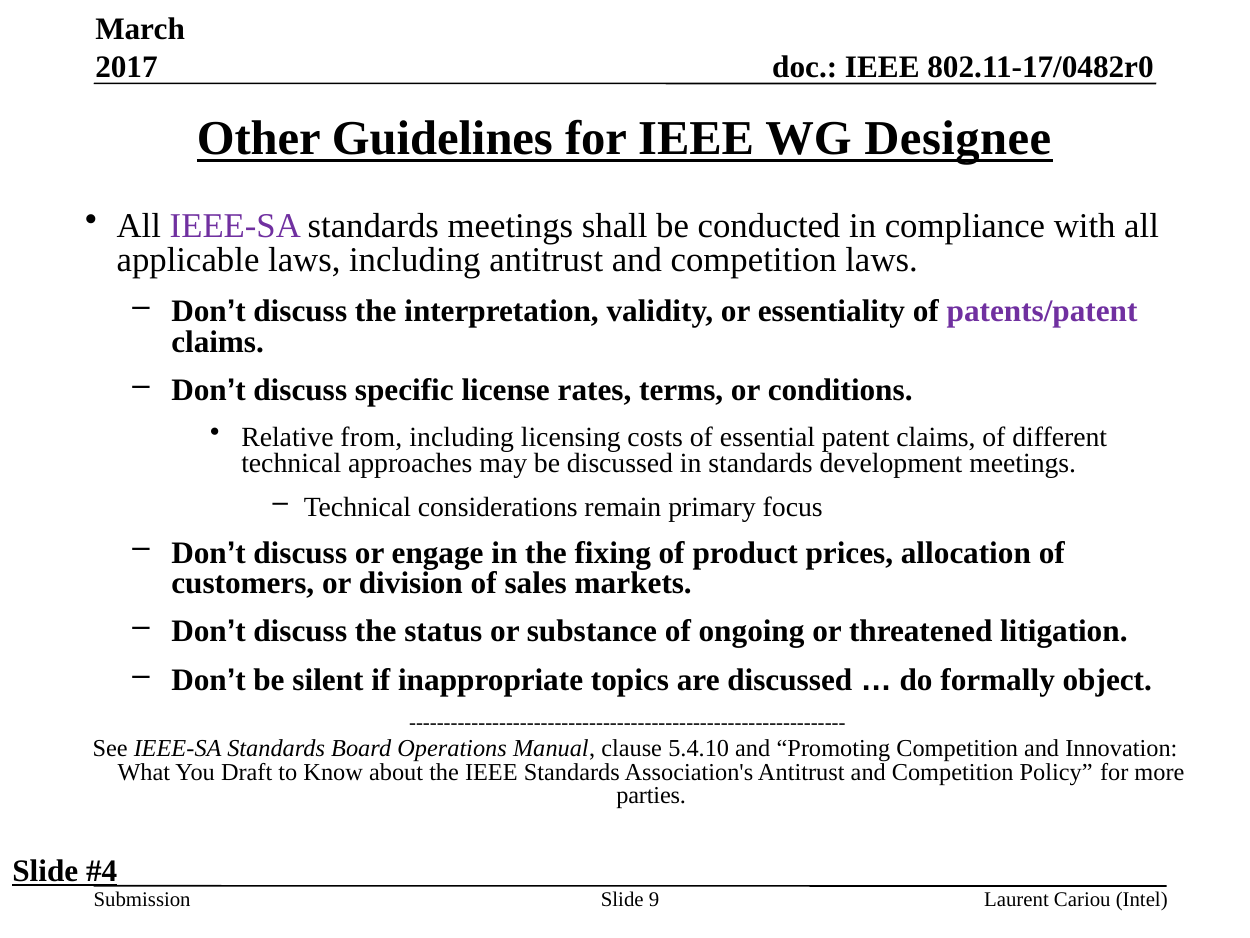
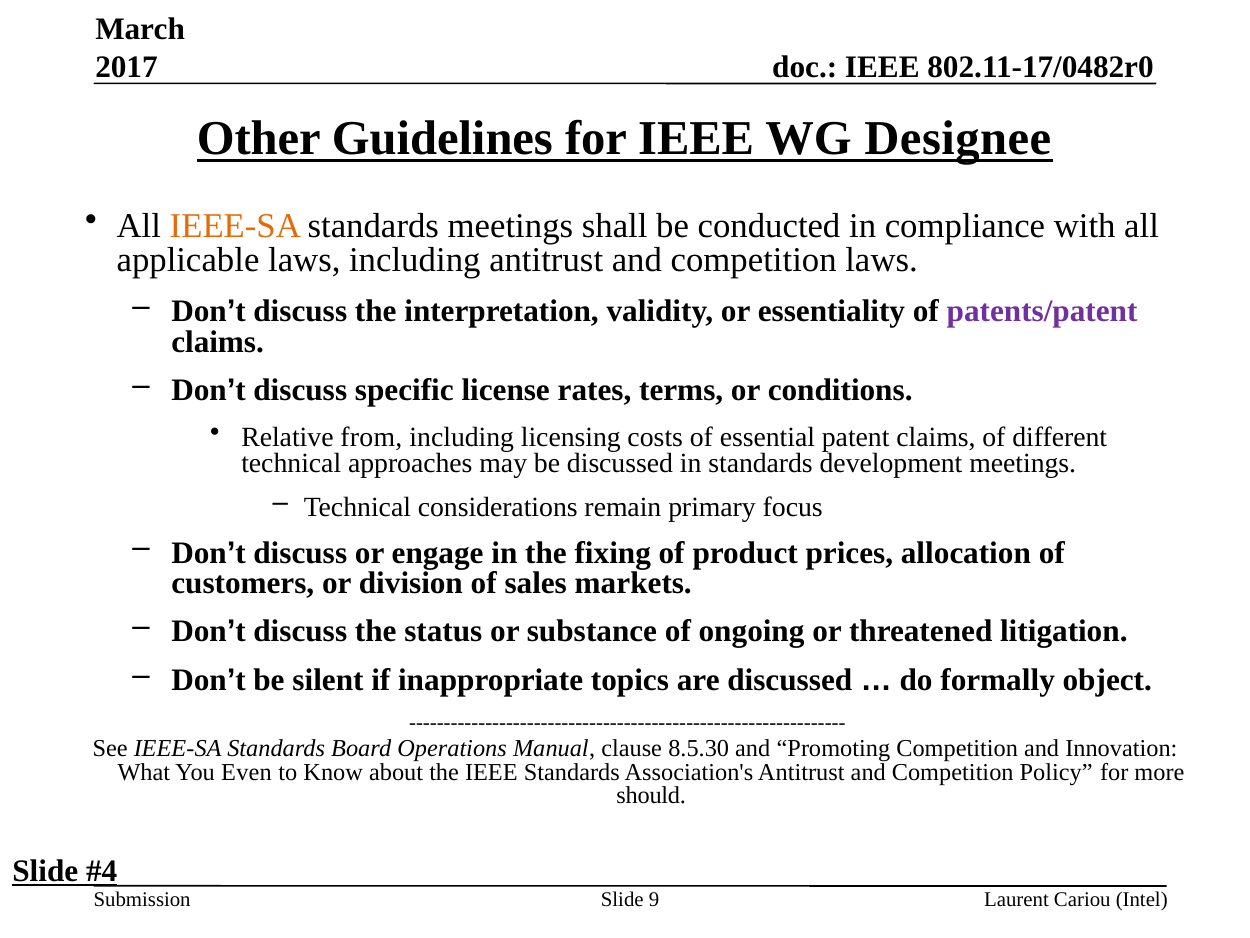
IEEE-SA colour: purple -> orange (235, 226)
5.4.10: 5.4.10 -> 8.5.30 (699, 749)
Draft: Draft -> Even (247, 772)
parties: parties -> should (651, 795)
